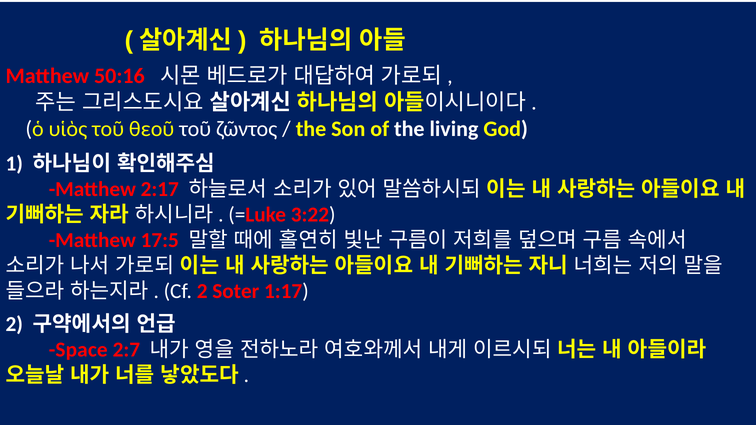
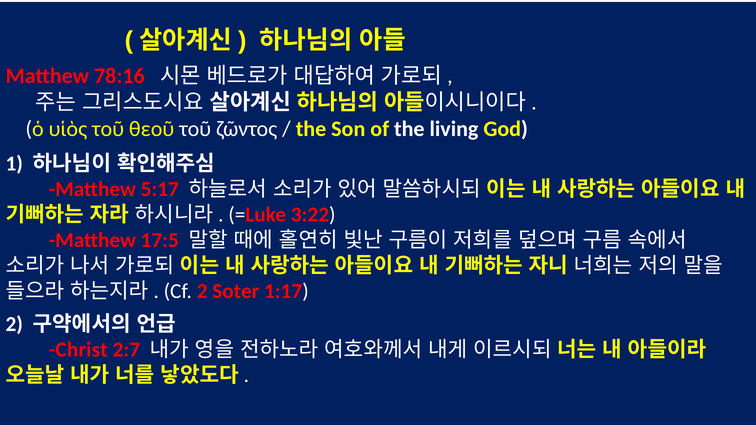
50:16: 50:16 -> 78:16 (119, 76)
2:17: 2:17 -> 5:17 (160, 189)
Space: Space -> Christ (78, 350)
